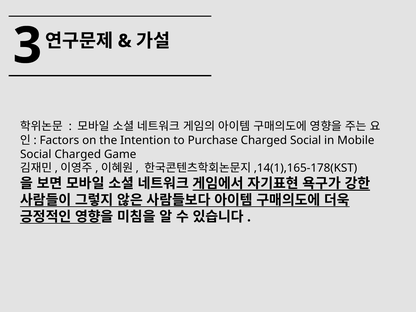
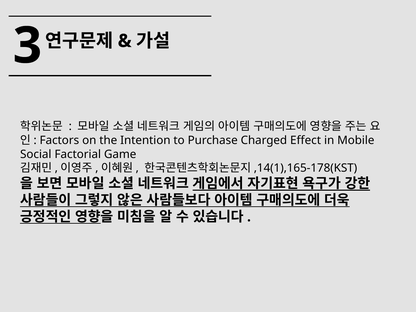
Charged Social: Social -> Effect (306, 140)
Social Charged: Charged -> Factorial (78, 154)
